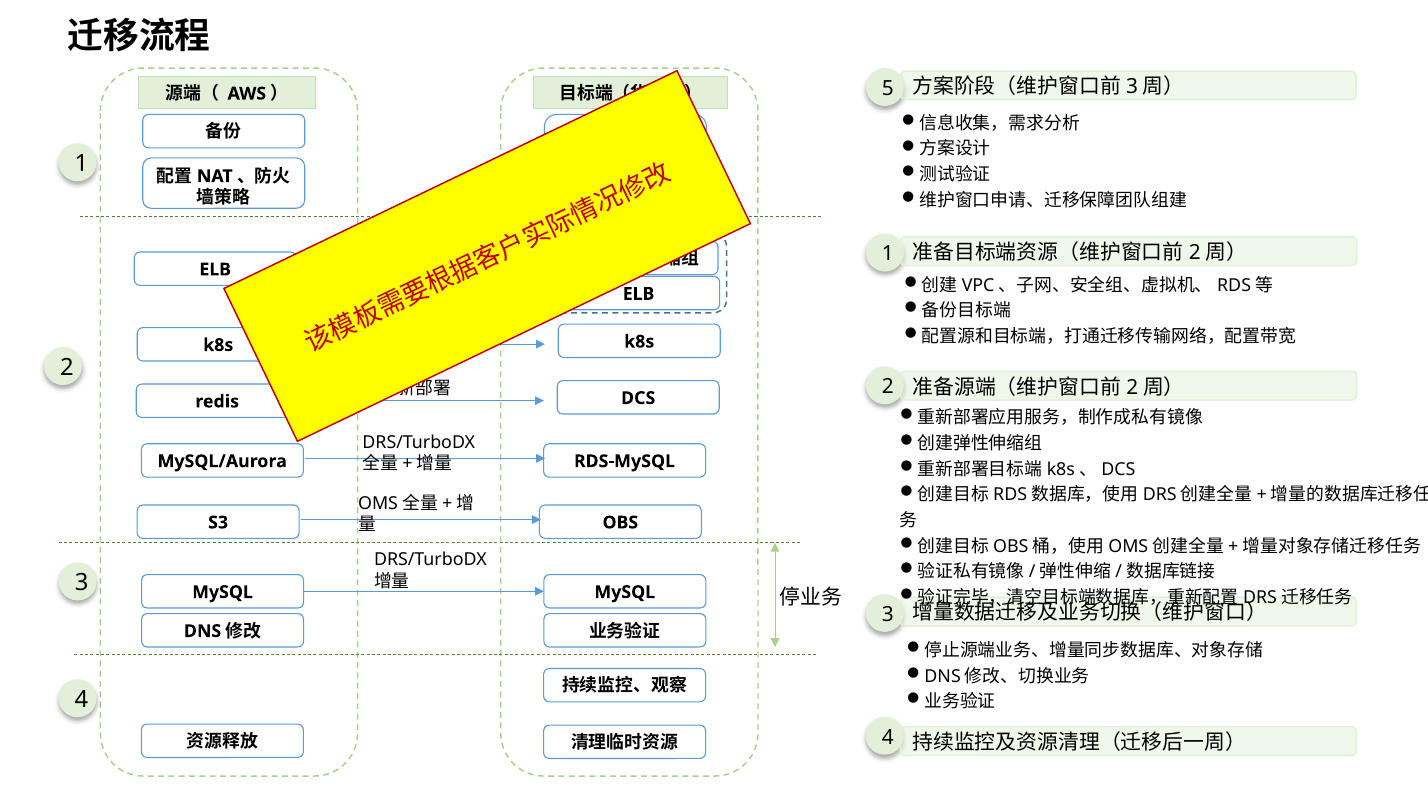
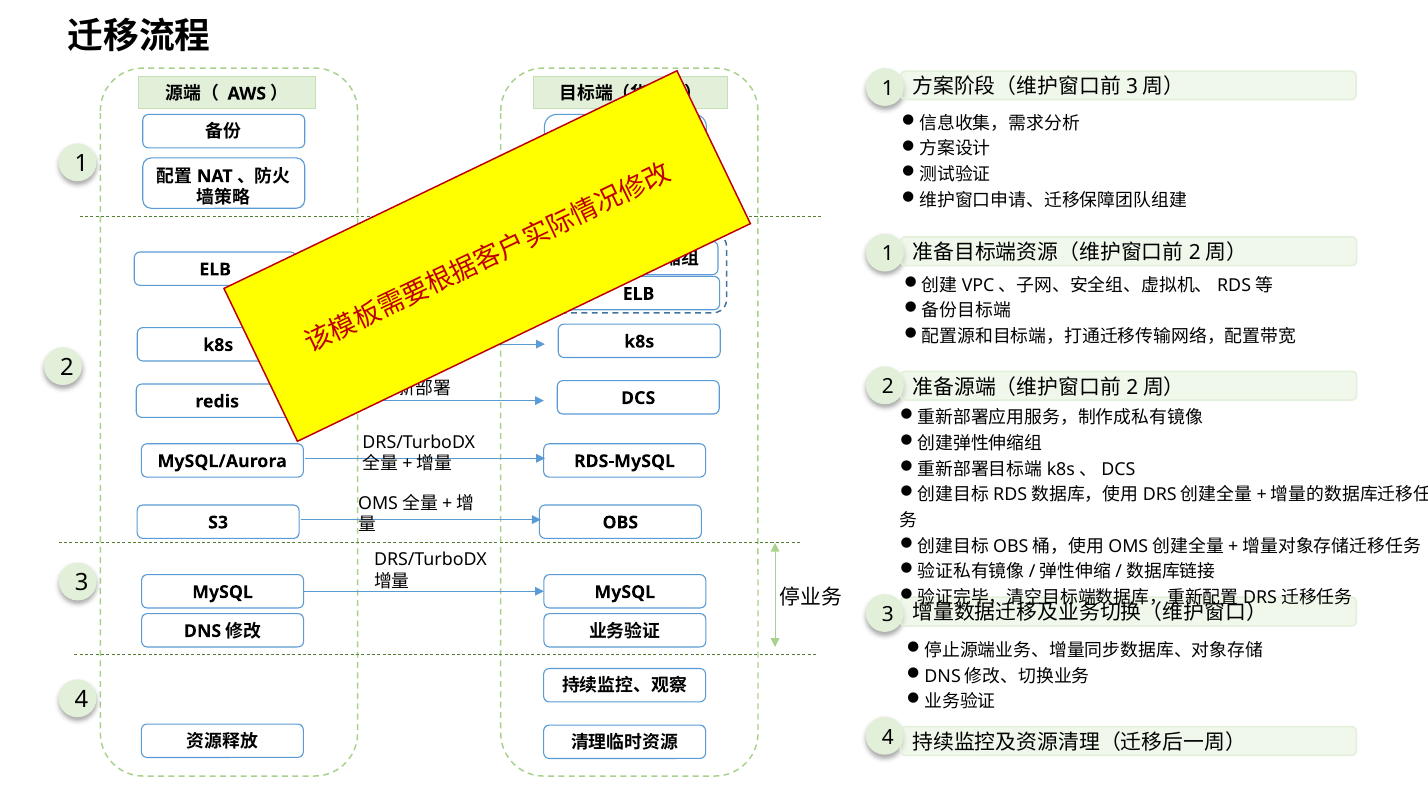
5: 5 -> 1 (888, 88)
